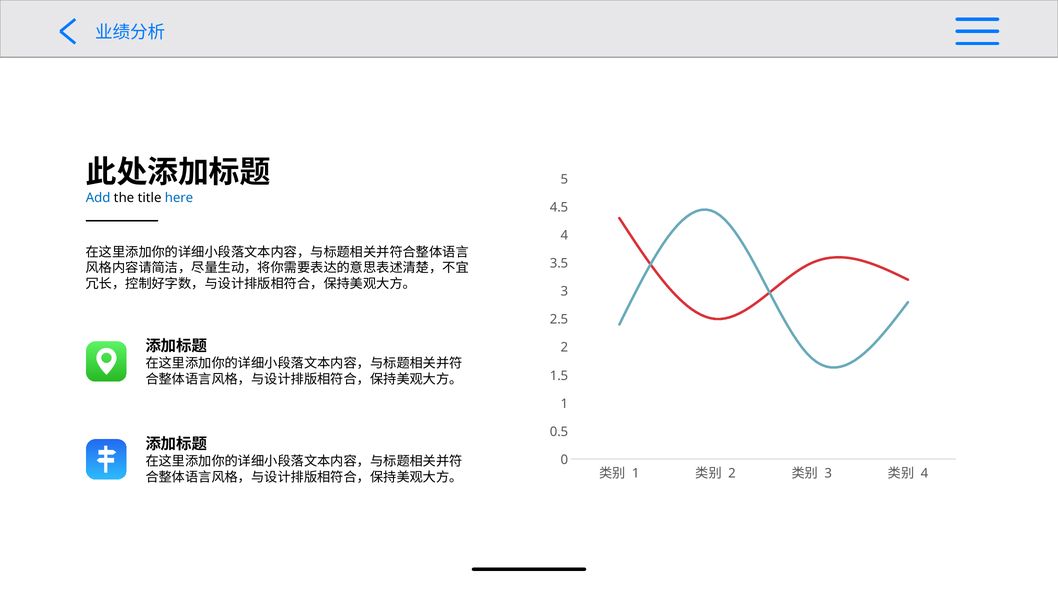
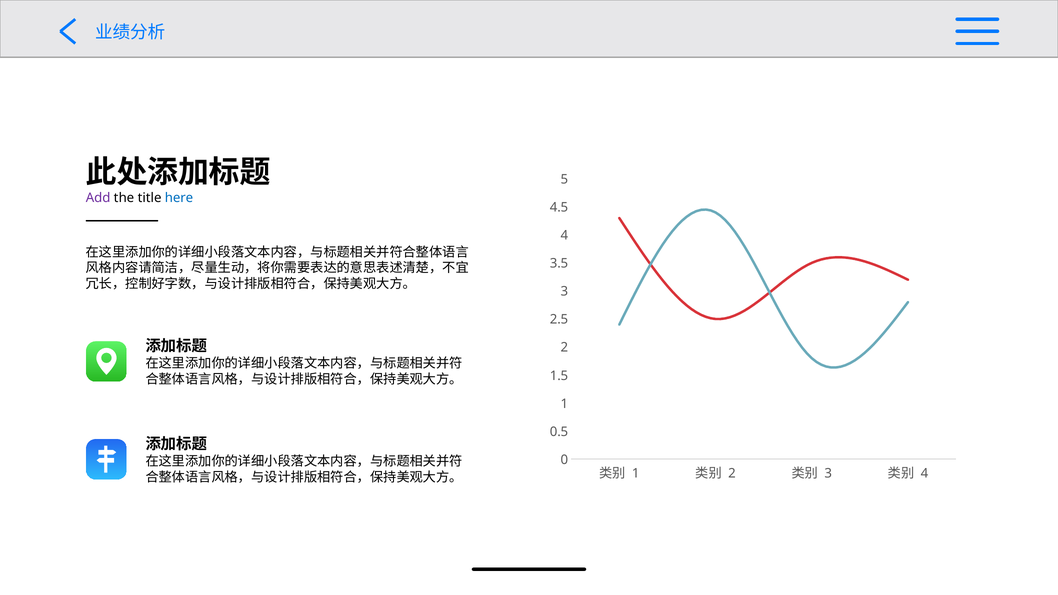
Add colour: blue -> purple (98, 198)
